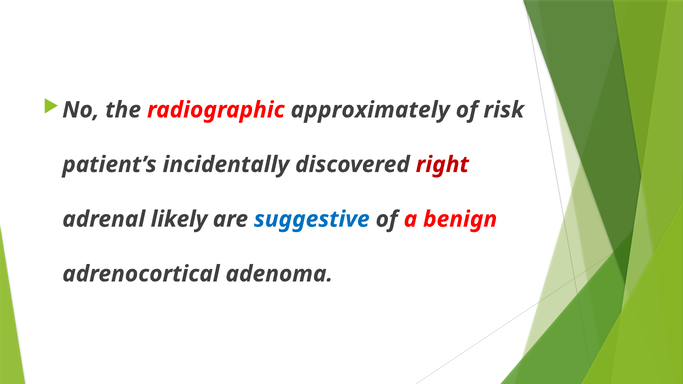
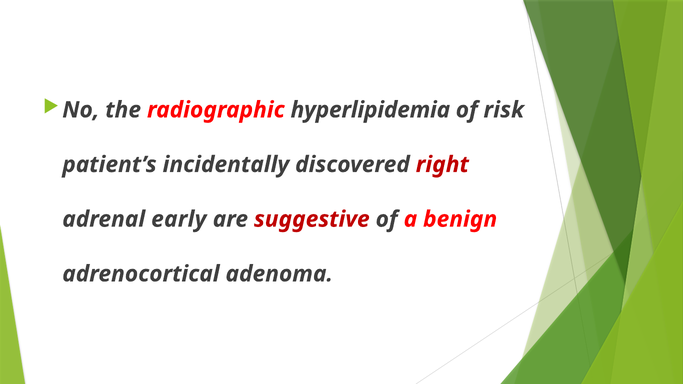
approximately: approximately -> hyperlipidemia (370, 110)
likely: likely -> early (179, 219)
suggestive colour: blue -> red (312, 219)
